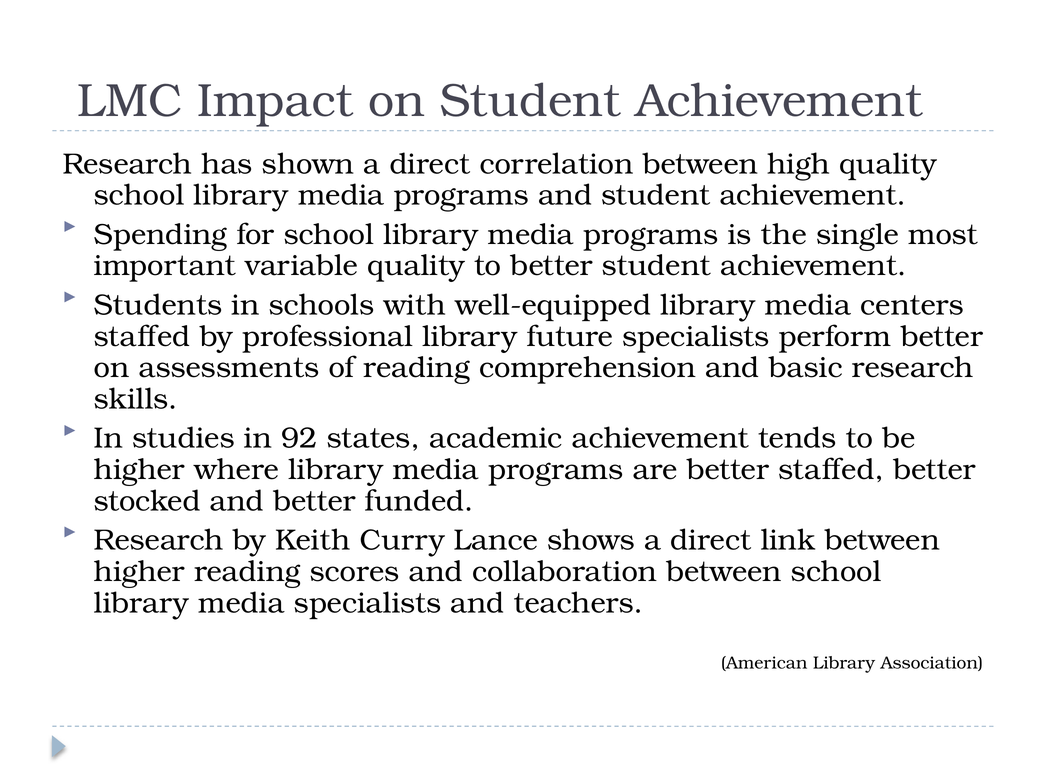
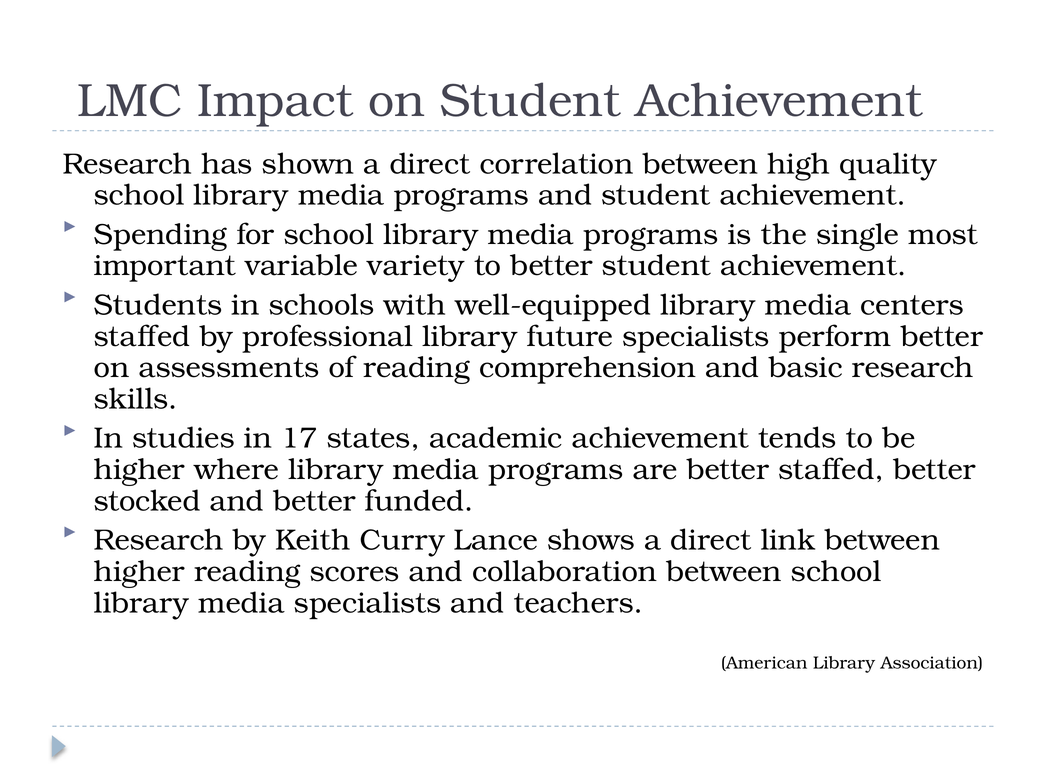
variable quality: quality -> variety (416, 266)
92: 92 -> 17 (299, 439)
